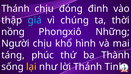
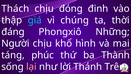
Thánh: Thánh -> Thách (15, 9)
nồng: nồng -> đáng (13, 32)
lại colour: yellow -> pink (31, 66)
Tinh: Tinh -> Trên (116, 66)
